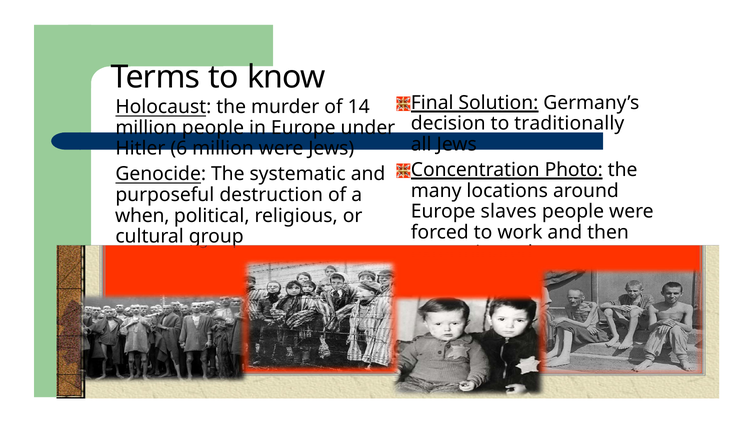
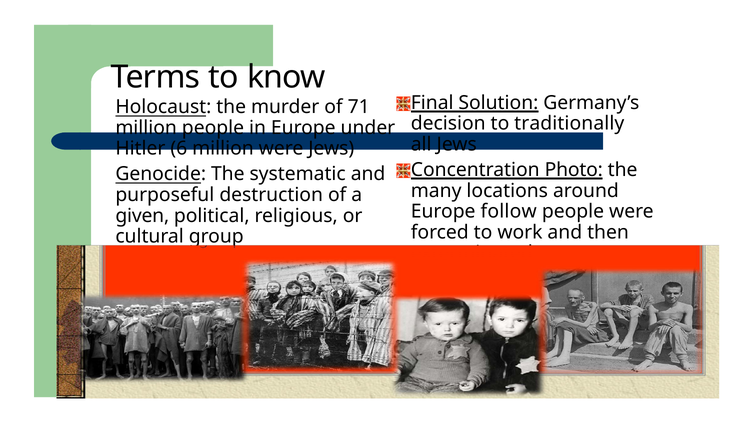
14: 14 -> 71 (359, 107)
slaves: slaves -> follow (509, 212)
when: when -> given (142, 216)
